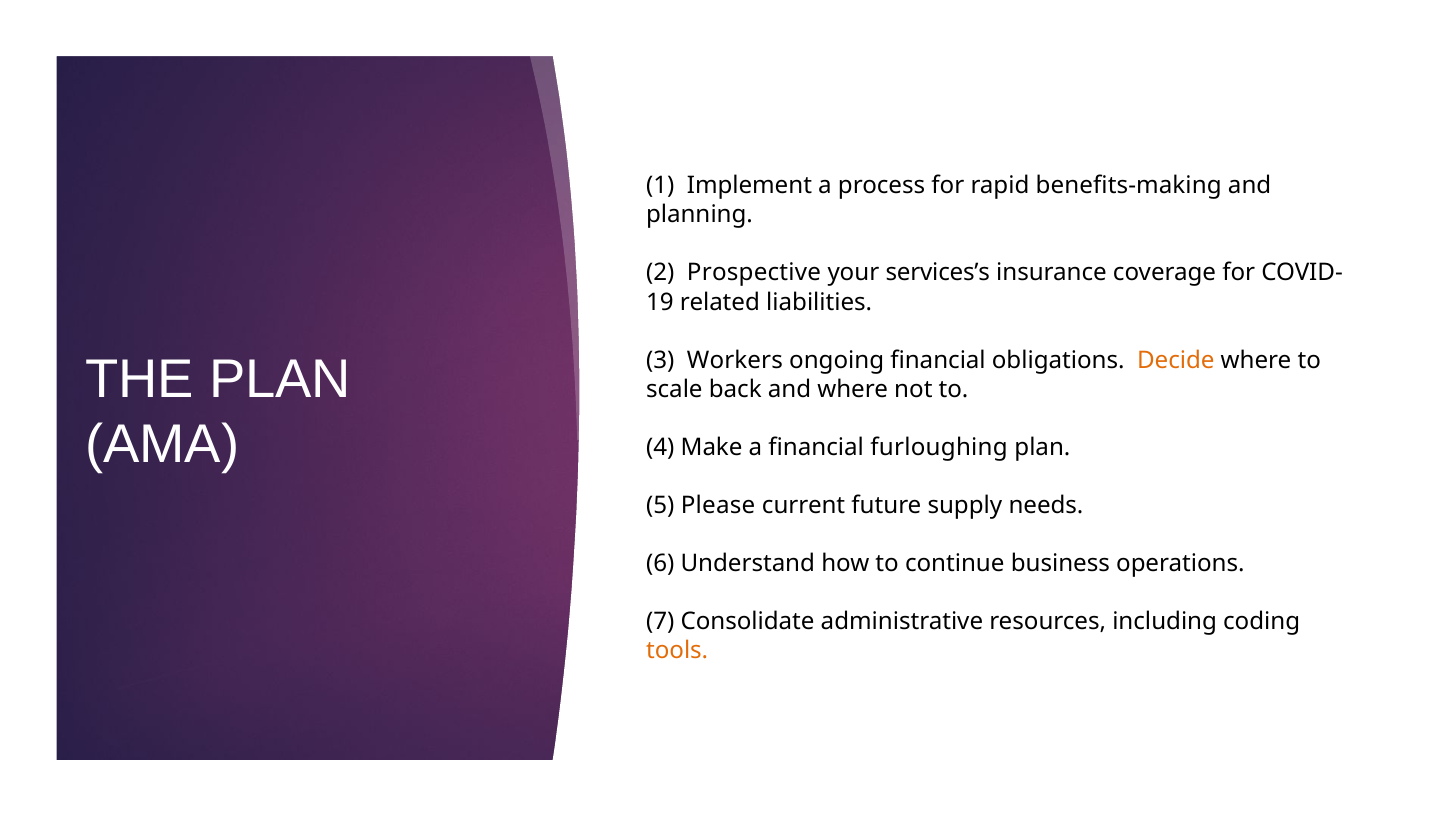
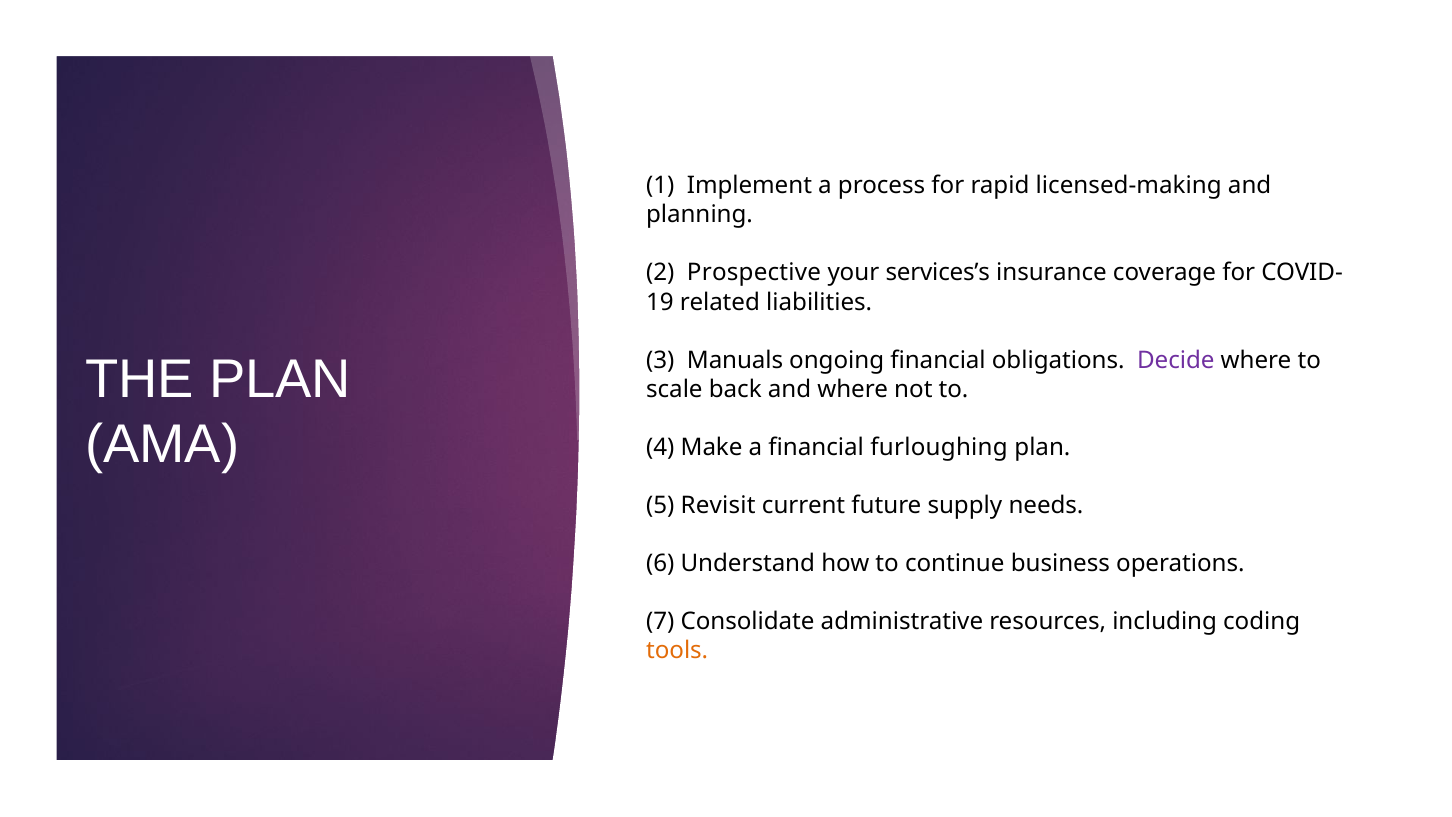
benefits-making: benefits-making -> licensed-making (1129, 186)
Workers: Workers -> Manuals (735, 360)
Decide colour: orange -> purple (1176, 360)
Please: Please -> Revisit (718, 505)
